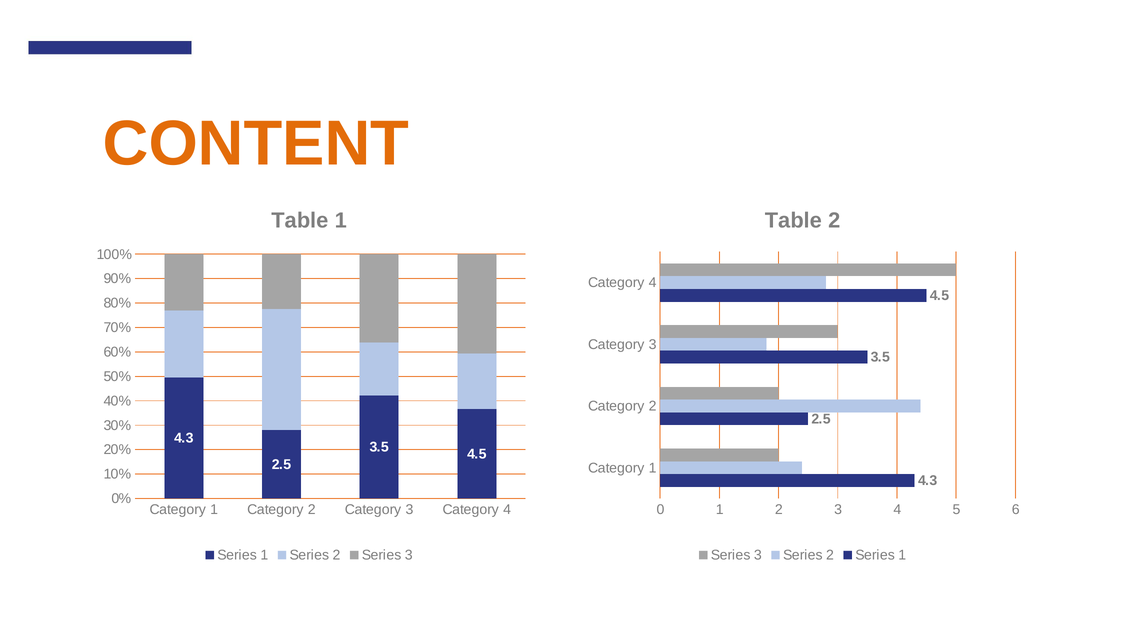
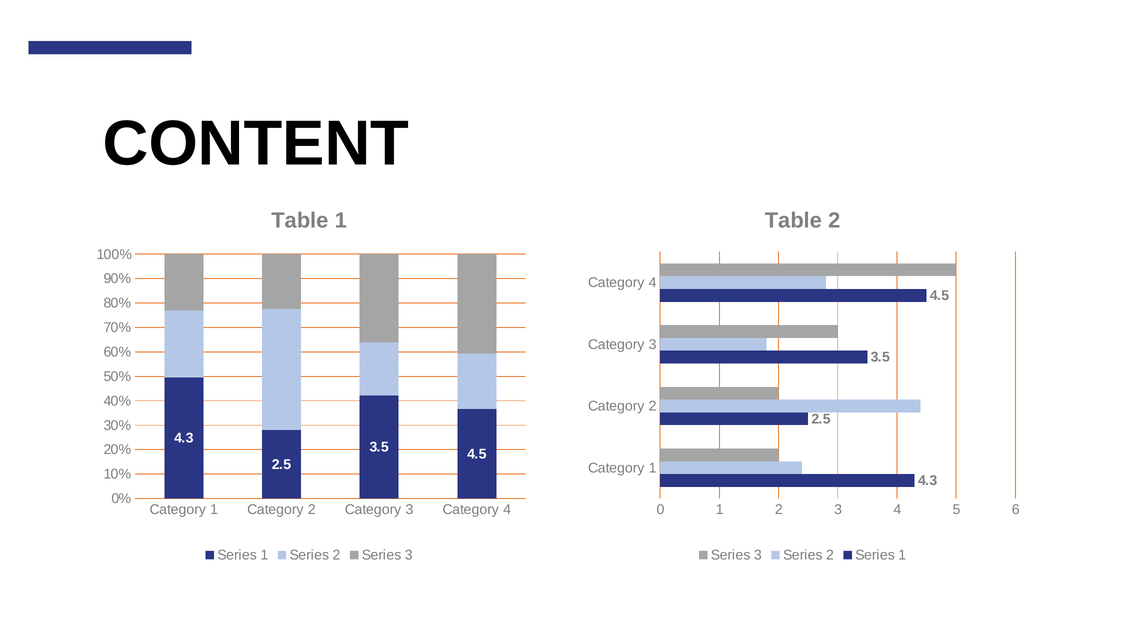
CONTENT colour: orange -> black (256, 144)
